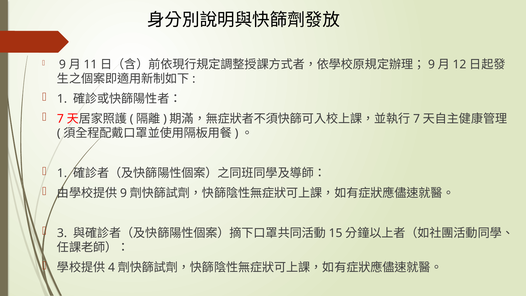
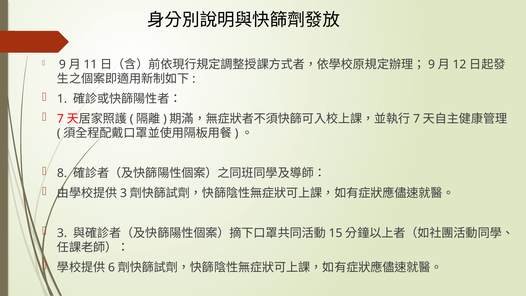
1: 1 -> 8 (62, 173)
9: 9 -> 3 (124, 193)
4: 4 -> 6 (111, 267)
